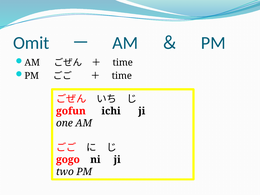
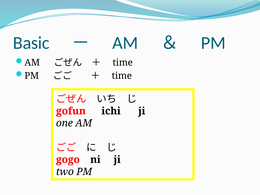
Omit: Omit -> Basic (31, 43)
